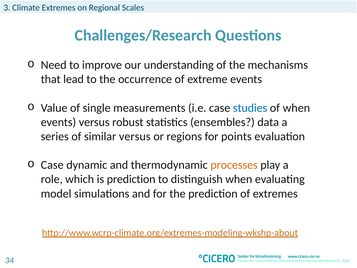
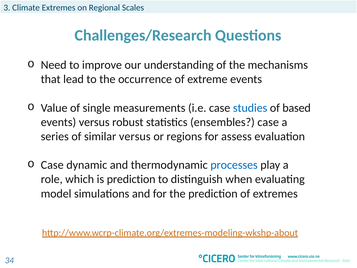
of when: when -> based (297, 108)
ensembles data: data -> case (268, 122)
points: points -> assess (236, 136)
processes colour: orange -> blue (234, 165)
